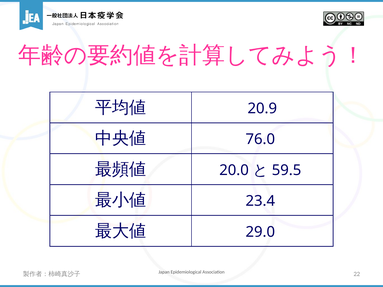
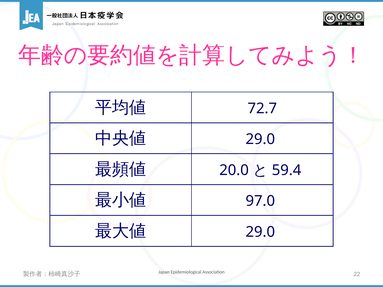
20.9: 20.9 -> 72.7 (262, 109)
76.0: 76.0 -> 29.0 (260, 139)
59.5: 59.5 -> 59.4 (287, 170)
23.4: 23.4 -> 97.0 (260, 201)
